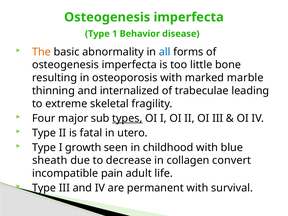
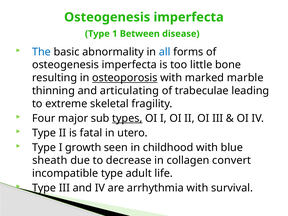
Behavior: Behavior -> Between (140, 34)
The colour: orange -> blue (41, 52)
osteoporosis underline: none -> present (125, 78)
internalized: internalized -> articulating (129, 91)
incompatible pain: pain -> type (112, 173)
permanent: permanent -> arrhythmia (155, 188)
